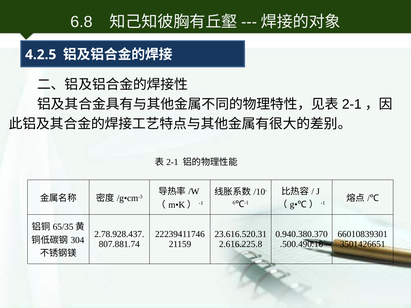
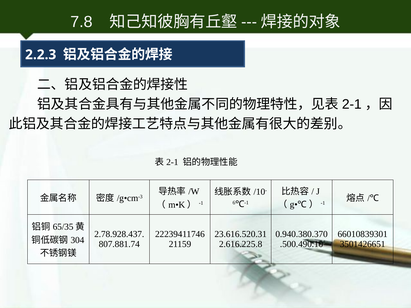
6.8: 6.8 -> 7.8 (81, 22)
4.2.5: 4.2.5 -> 2.2.3 (41, 55)
